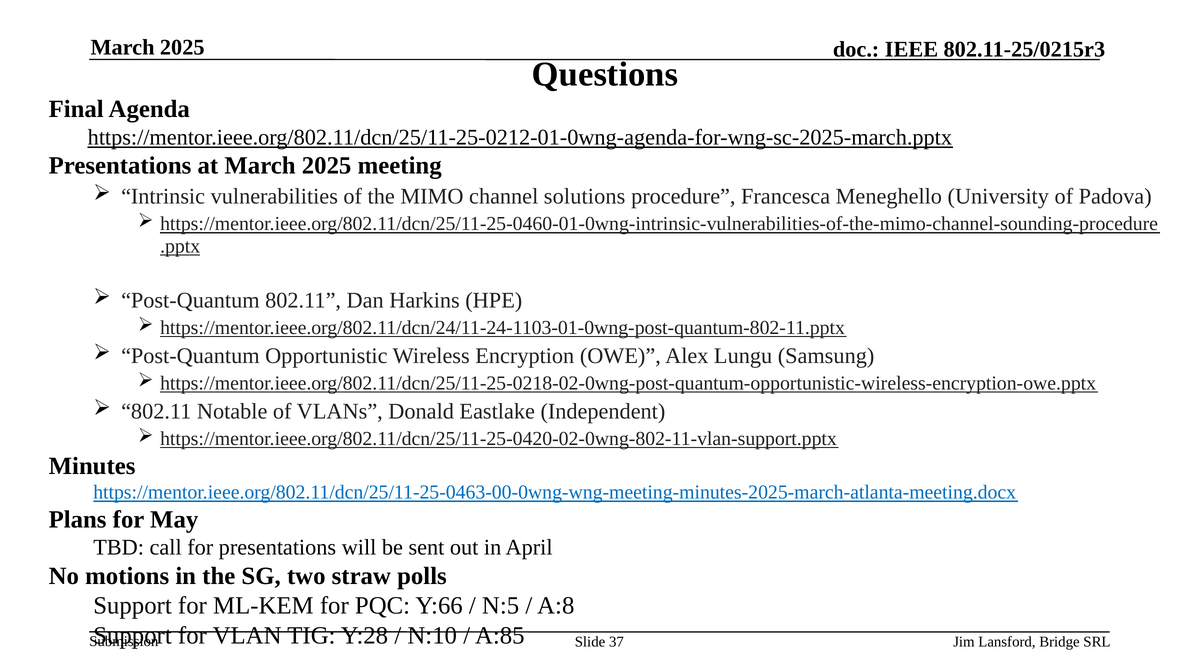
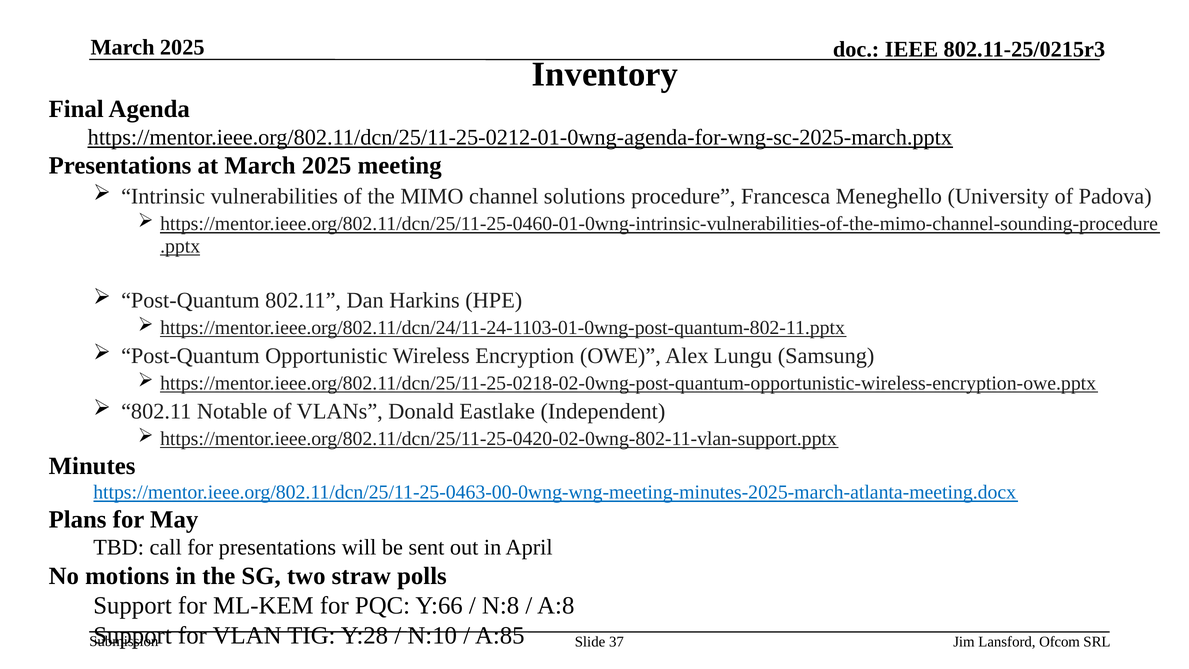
Questions: Questions -> Inventory (605, 74)
N:5: N:5 -> N:8 (501, 606)
Bridge: Bridge -> Ofcom (1060, 641)
